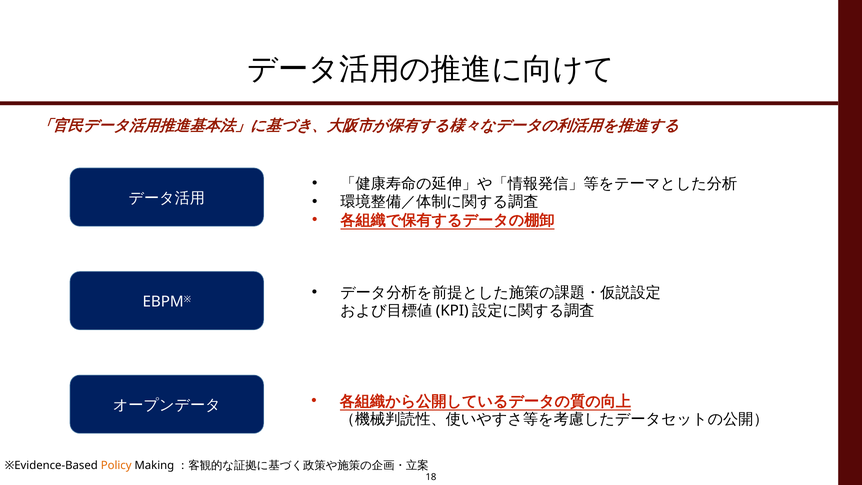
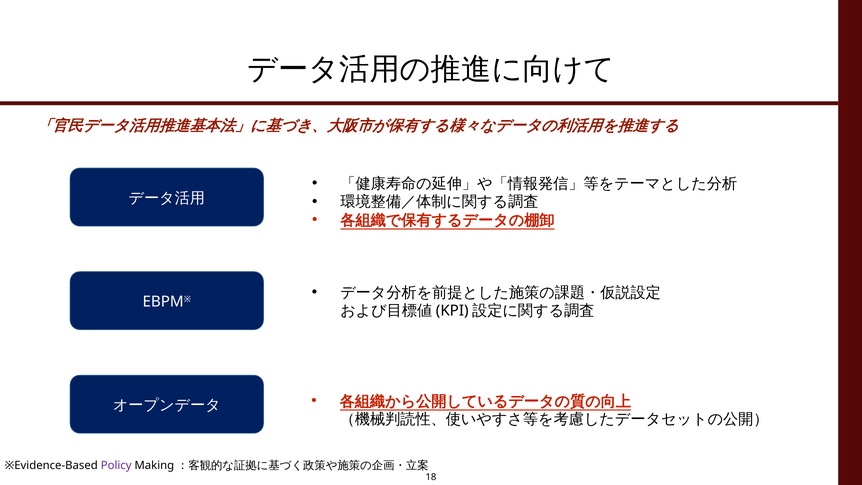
Policy colour: orange -> purple (116, 466)
